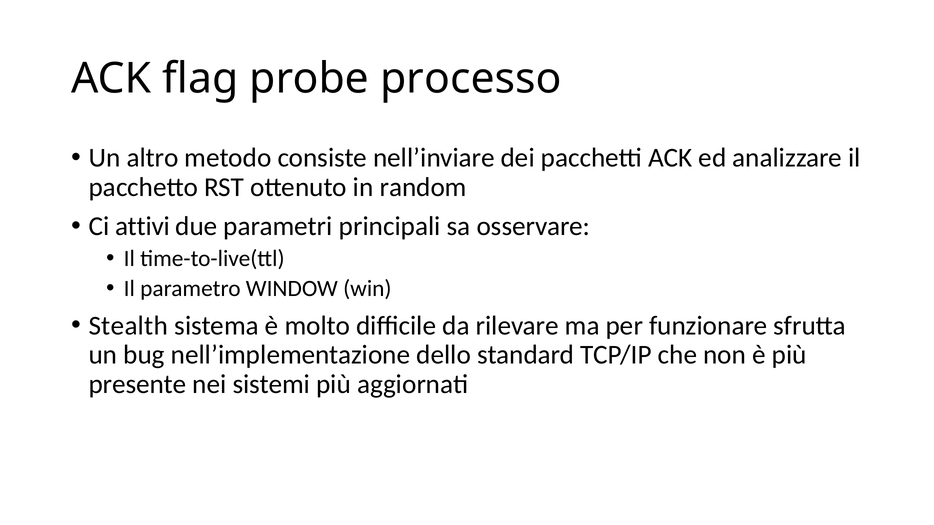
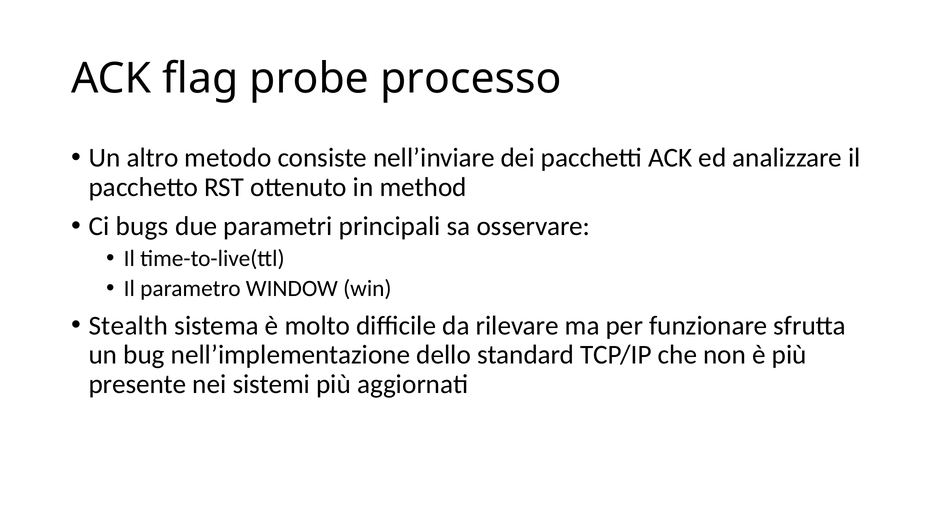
random: random -> method (423, 187)
attivi: attivi -> bugs (142, 227)
